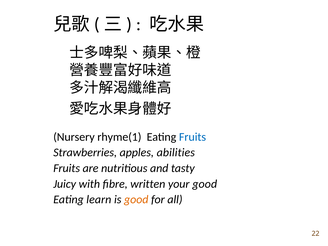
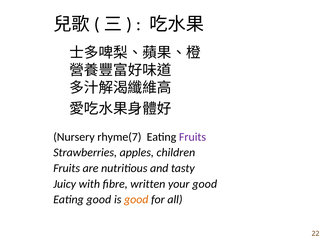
rhyme(1: rhyme(1 -> rhyme(7 (119, 137)
Fruits colour: blue -> purple (193, 137)
abilities: abilities -> children (176, 153)
Eating learn: learn -> good (99, 200)
